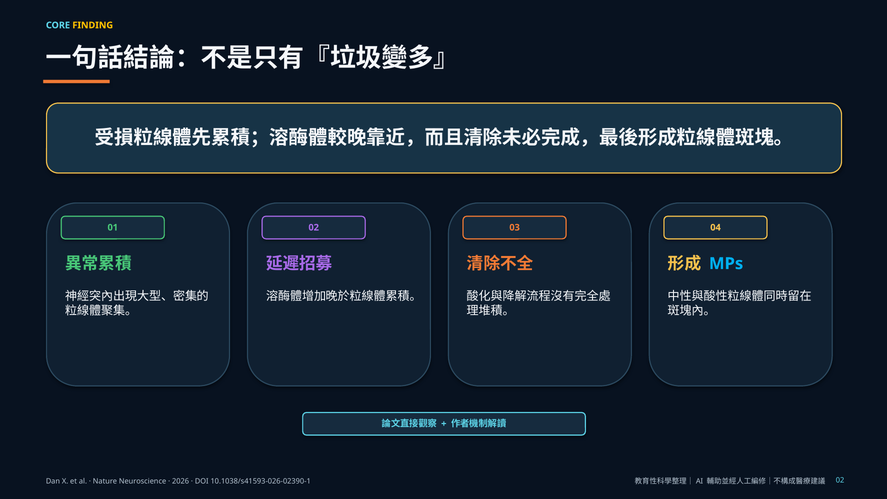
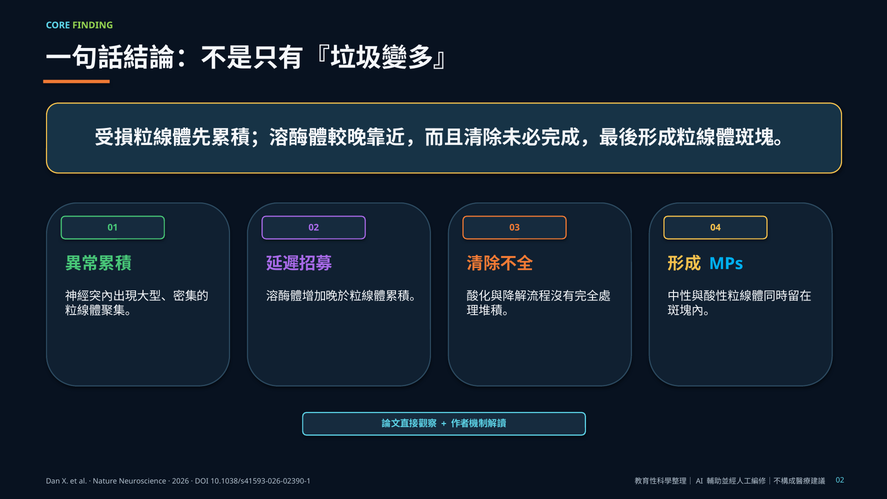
FINDING colour: yellow -> light green (93, 25)
